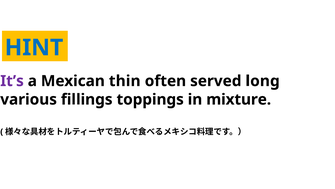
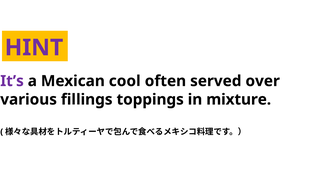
HINT colour: blue -> purple (34, 48)
thin: thin -> cool (125, 81)
long: long -> over (263, 81)
